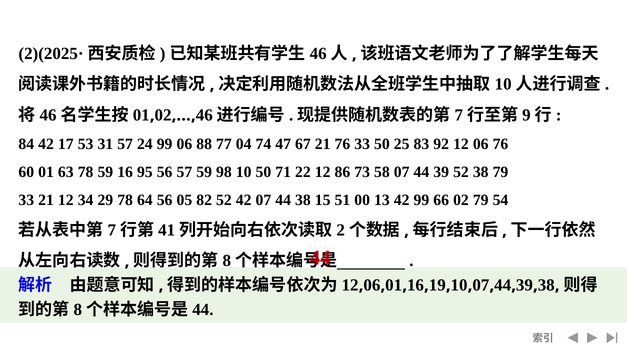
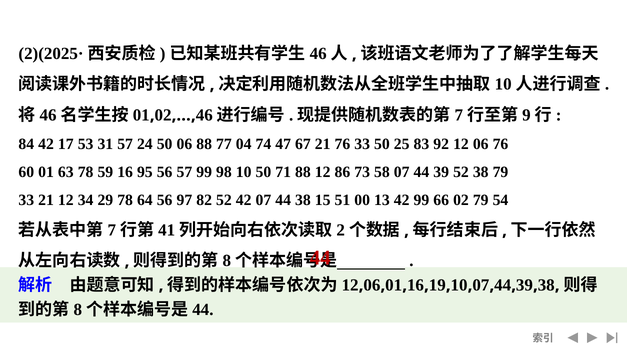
24 99: 99 -> 50 (165, 144)
57 59: 59 -> 99 (204, 172)
71 22: 22 -> 88 (303, 172)
05: 05 -> 97 (184, 200)
